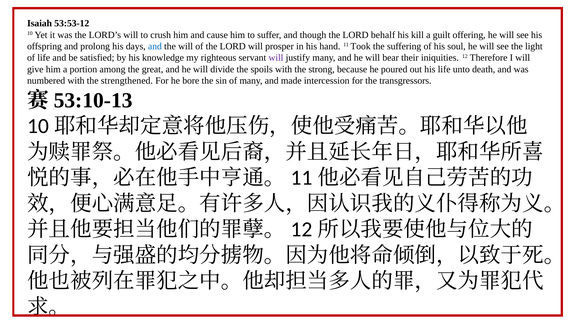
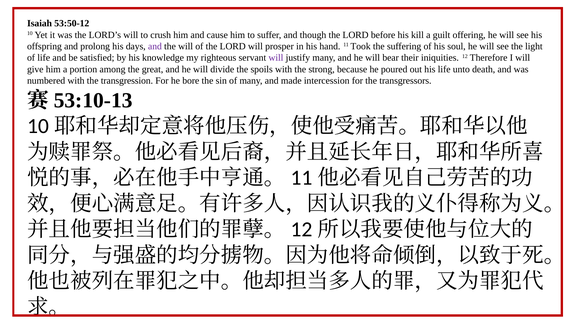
53:53-12: 53:53-12 -> 53:50-12 (72, 23)
behalf: behalf -> before (383, 35)
and colour: blue -> purple (155, 46)
strengthened: strengthened -> transgression (127, 81)
